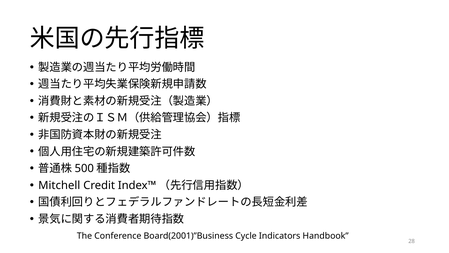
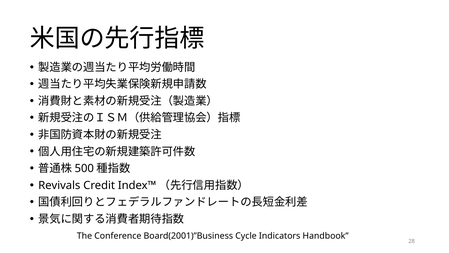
Mitchell: Mitchell -> Revivals (59, 185)
